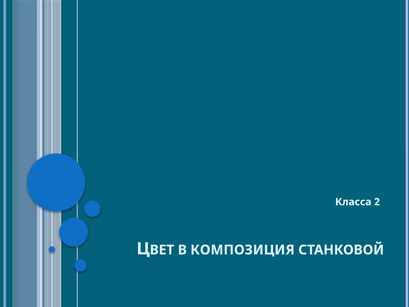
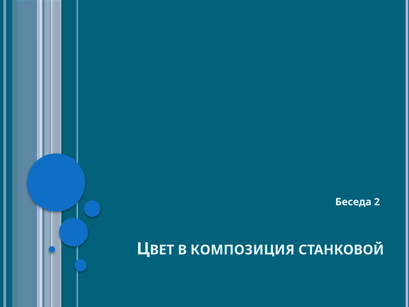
Класса: Класса -> Беседа (353, 202)
